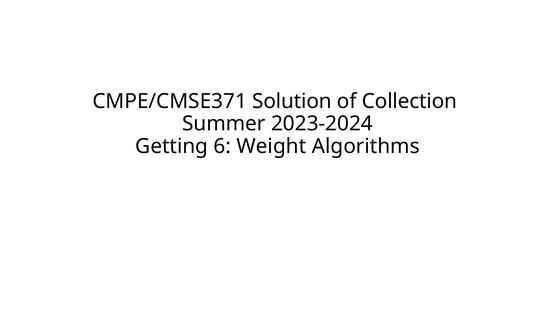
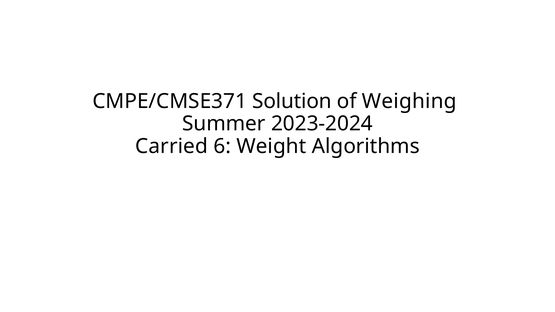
Collection: Collection -> Weighing (409, 101)
Getting: Getting -> Carried (172, 146)
